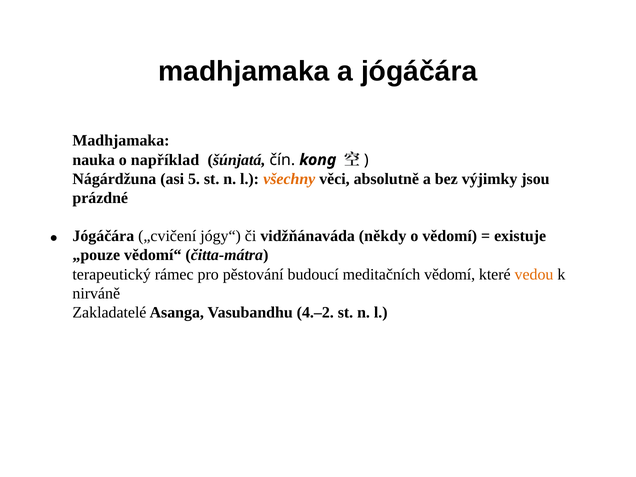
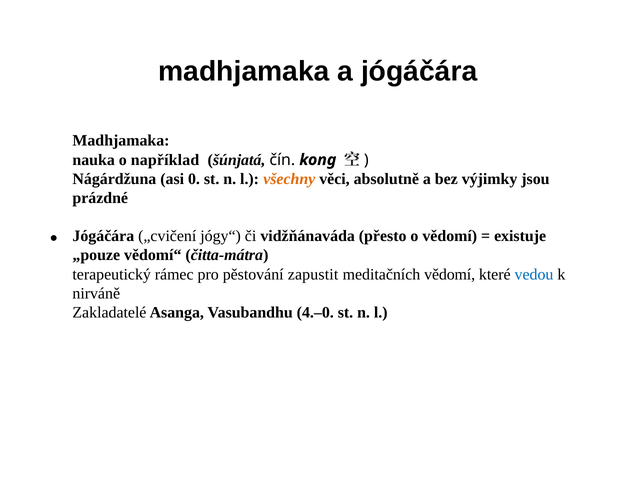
5: 5 -> 0 (194, 179)
někdy: někdy -> přesto (383, 236)
budoucí: budoucí -> zapustit (313, 274)
vedou colour: orange -> blue (534, 274)
4.–2: 4.–2 -> 4.–0 (315, 312)
